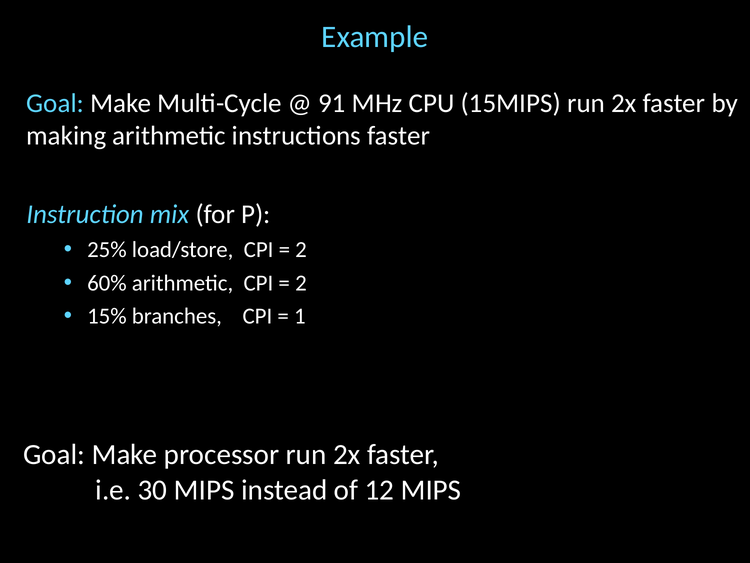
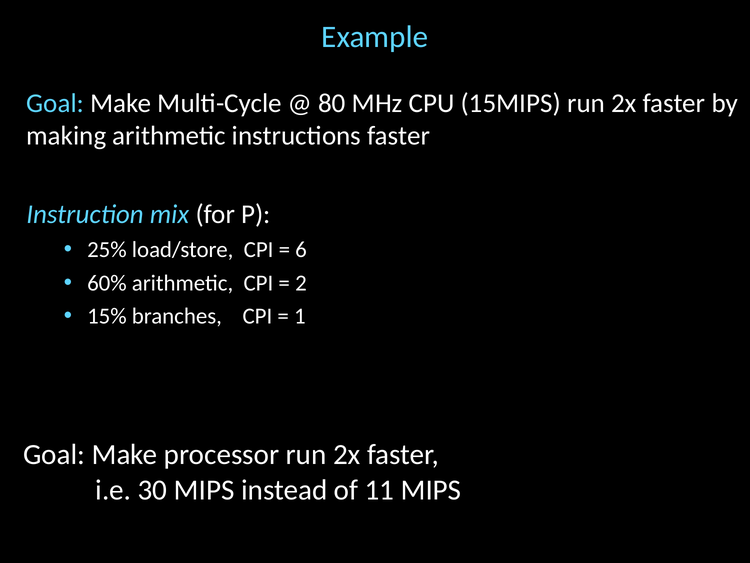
91: 91 -> 80 (332, 103)
2: 2 -> 6 (301, 249)
12: 12 -> 11 (379, 489)
